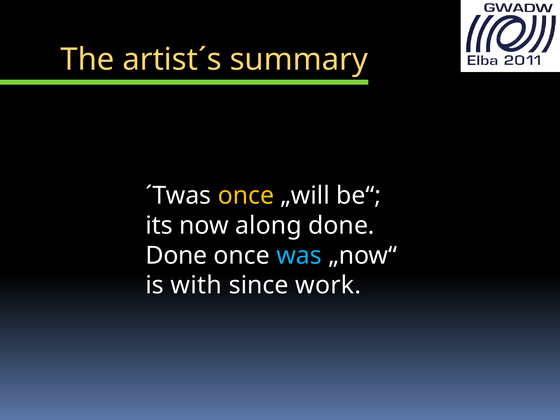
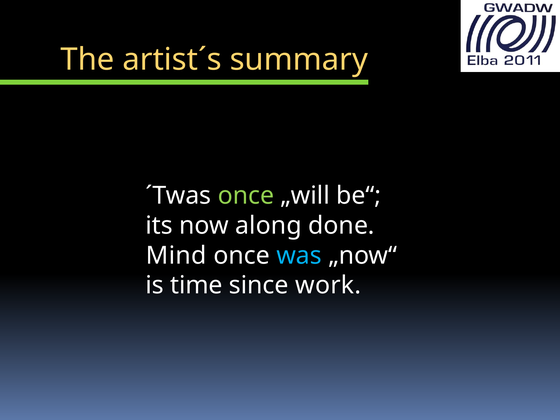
once colour: yellow -> light green (246, 196)
Done: Done -> Mind (176, 255)
with: with -> time (196, 285)
